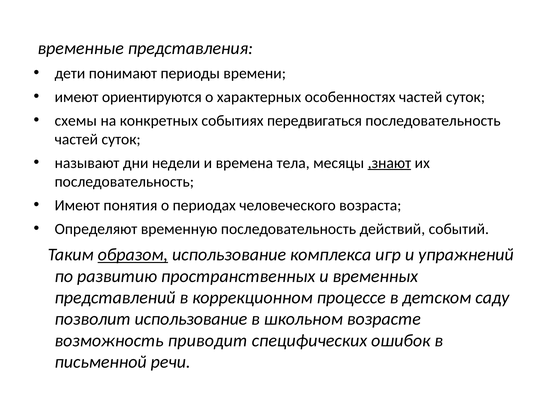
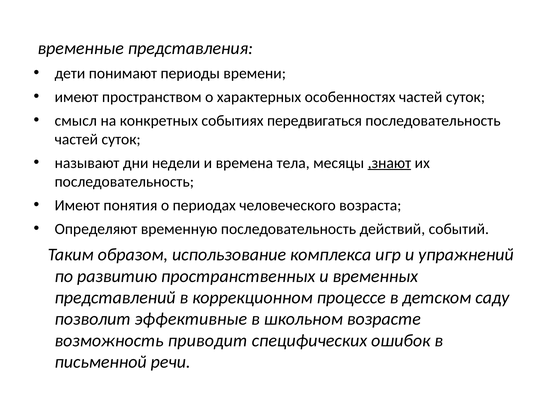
ориентируются: ориентируются -> пространством (152, 97)
схемы: схемы -> смысл (76, 121)
образом underline: present -> none (133, 255)
позволит использование: использование -> эффективные (191, 319)
